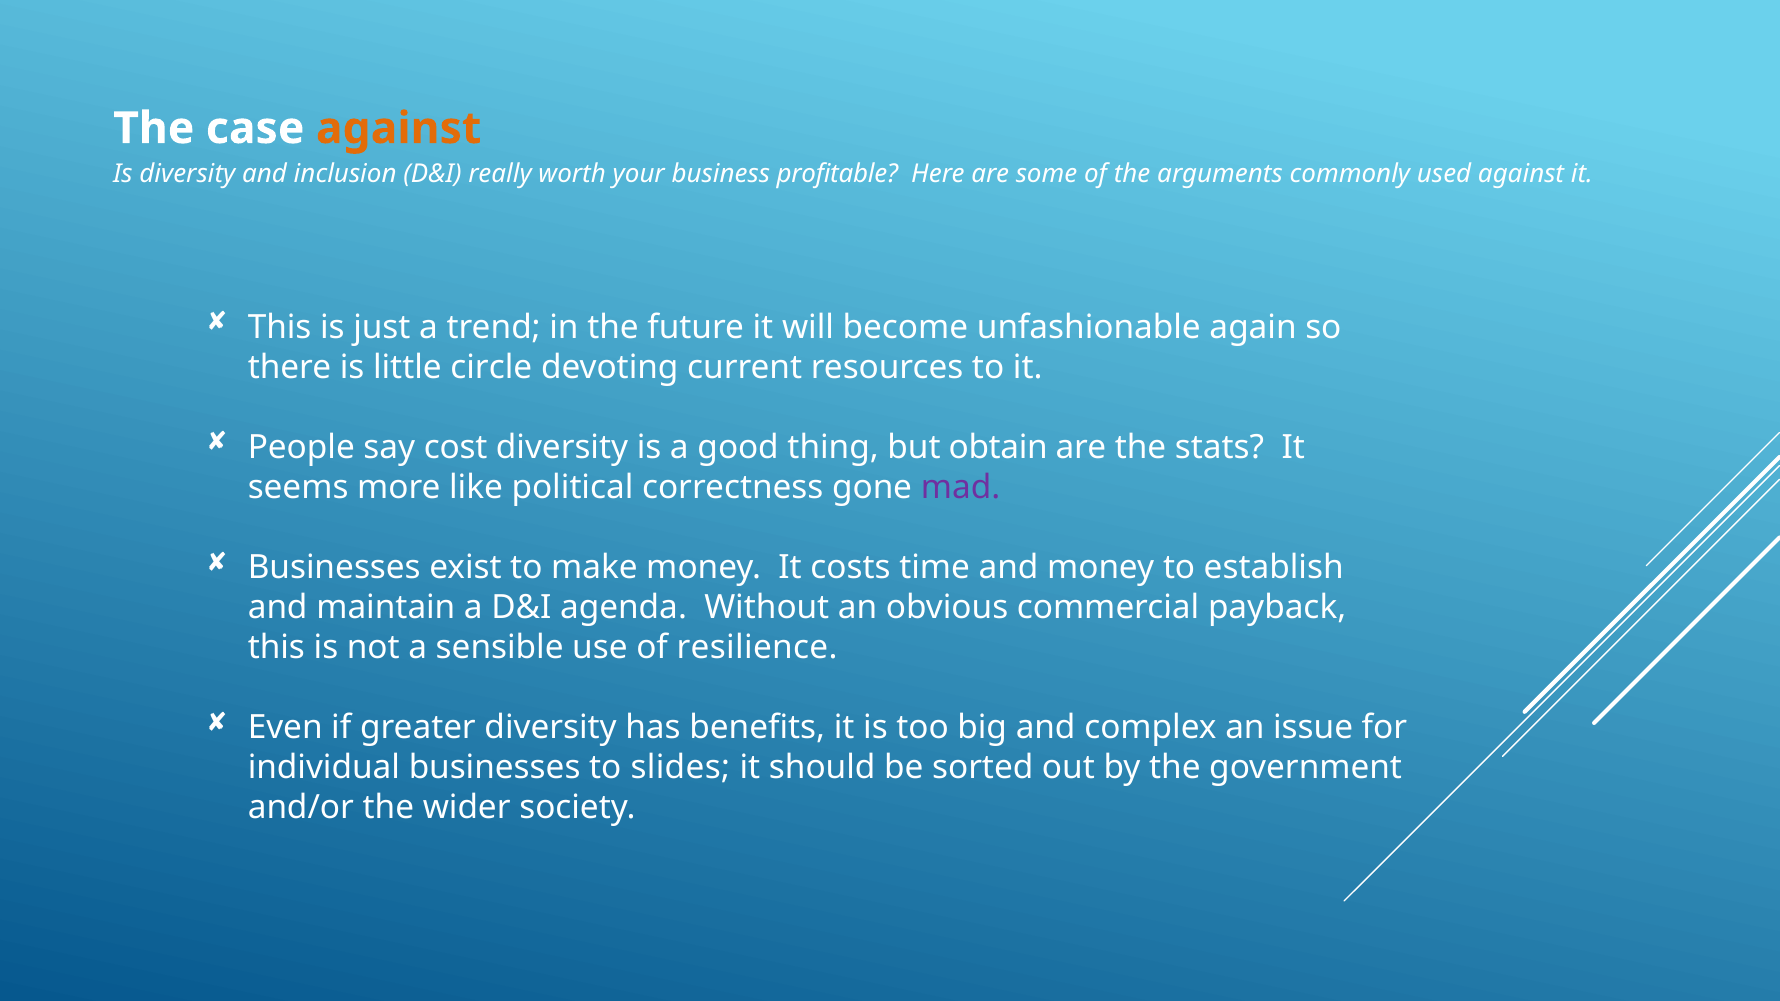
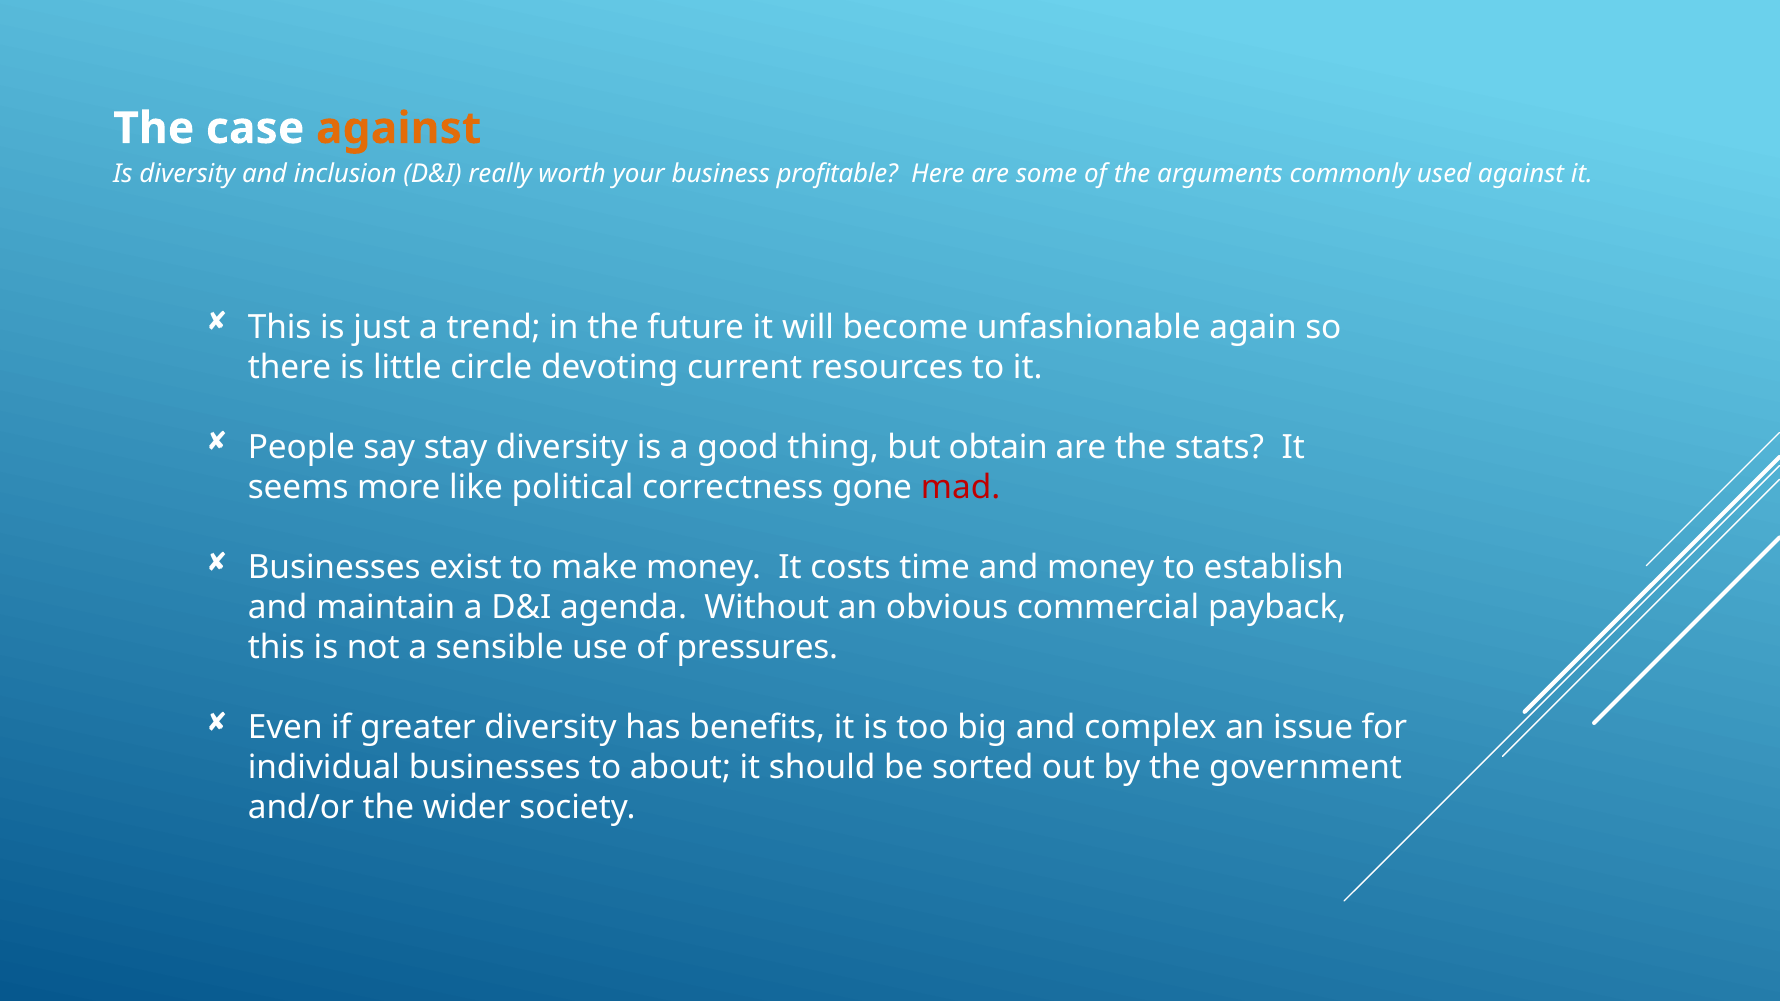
cost: cost -> stay (456, 448)
mad colour: purple -> red (961, 488)
resilience: resilience -> pressures (757, 648)
slides: slides -> about (680, 768)
